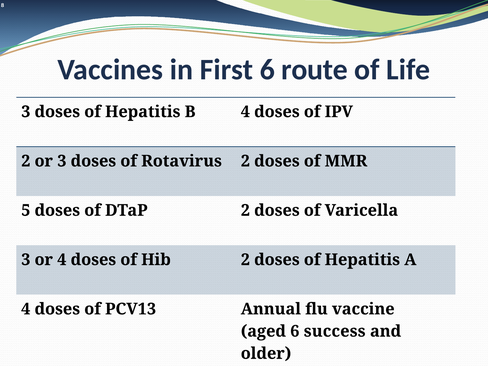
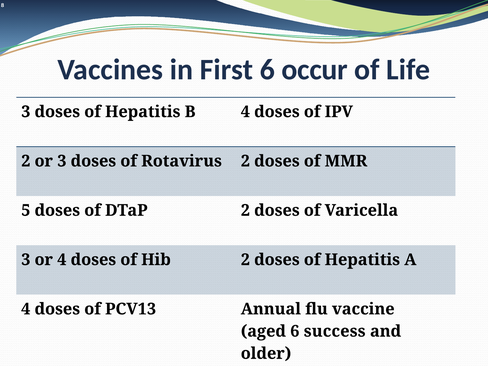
route: route -> occur (315, 70)
